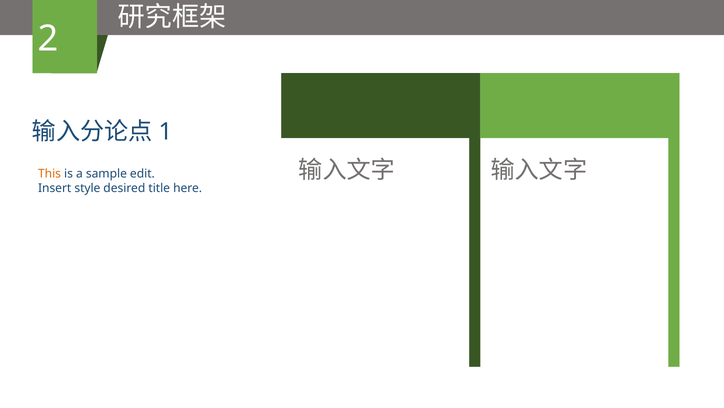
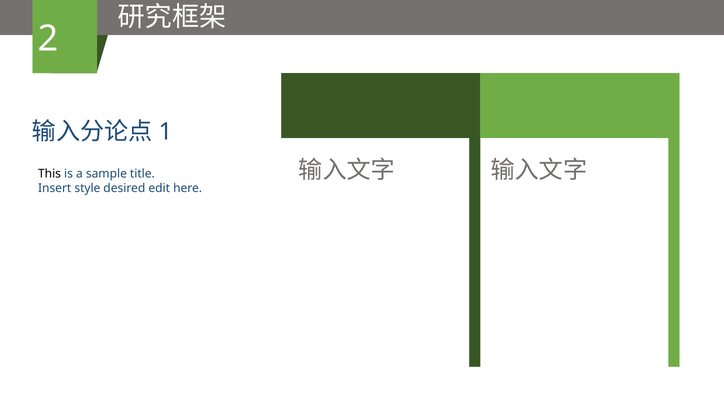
This colour: orange -> black (50, 173)
edit: edit -> title (142, 173)
title: title -> edit (159, 188)
